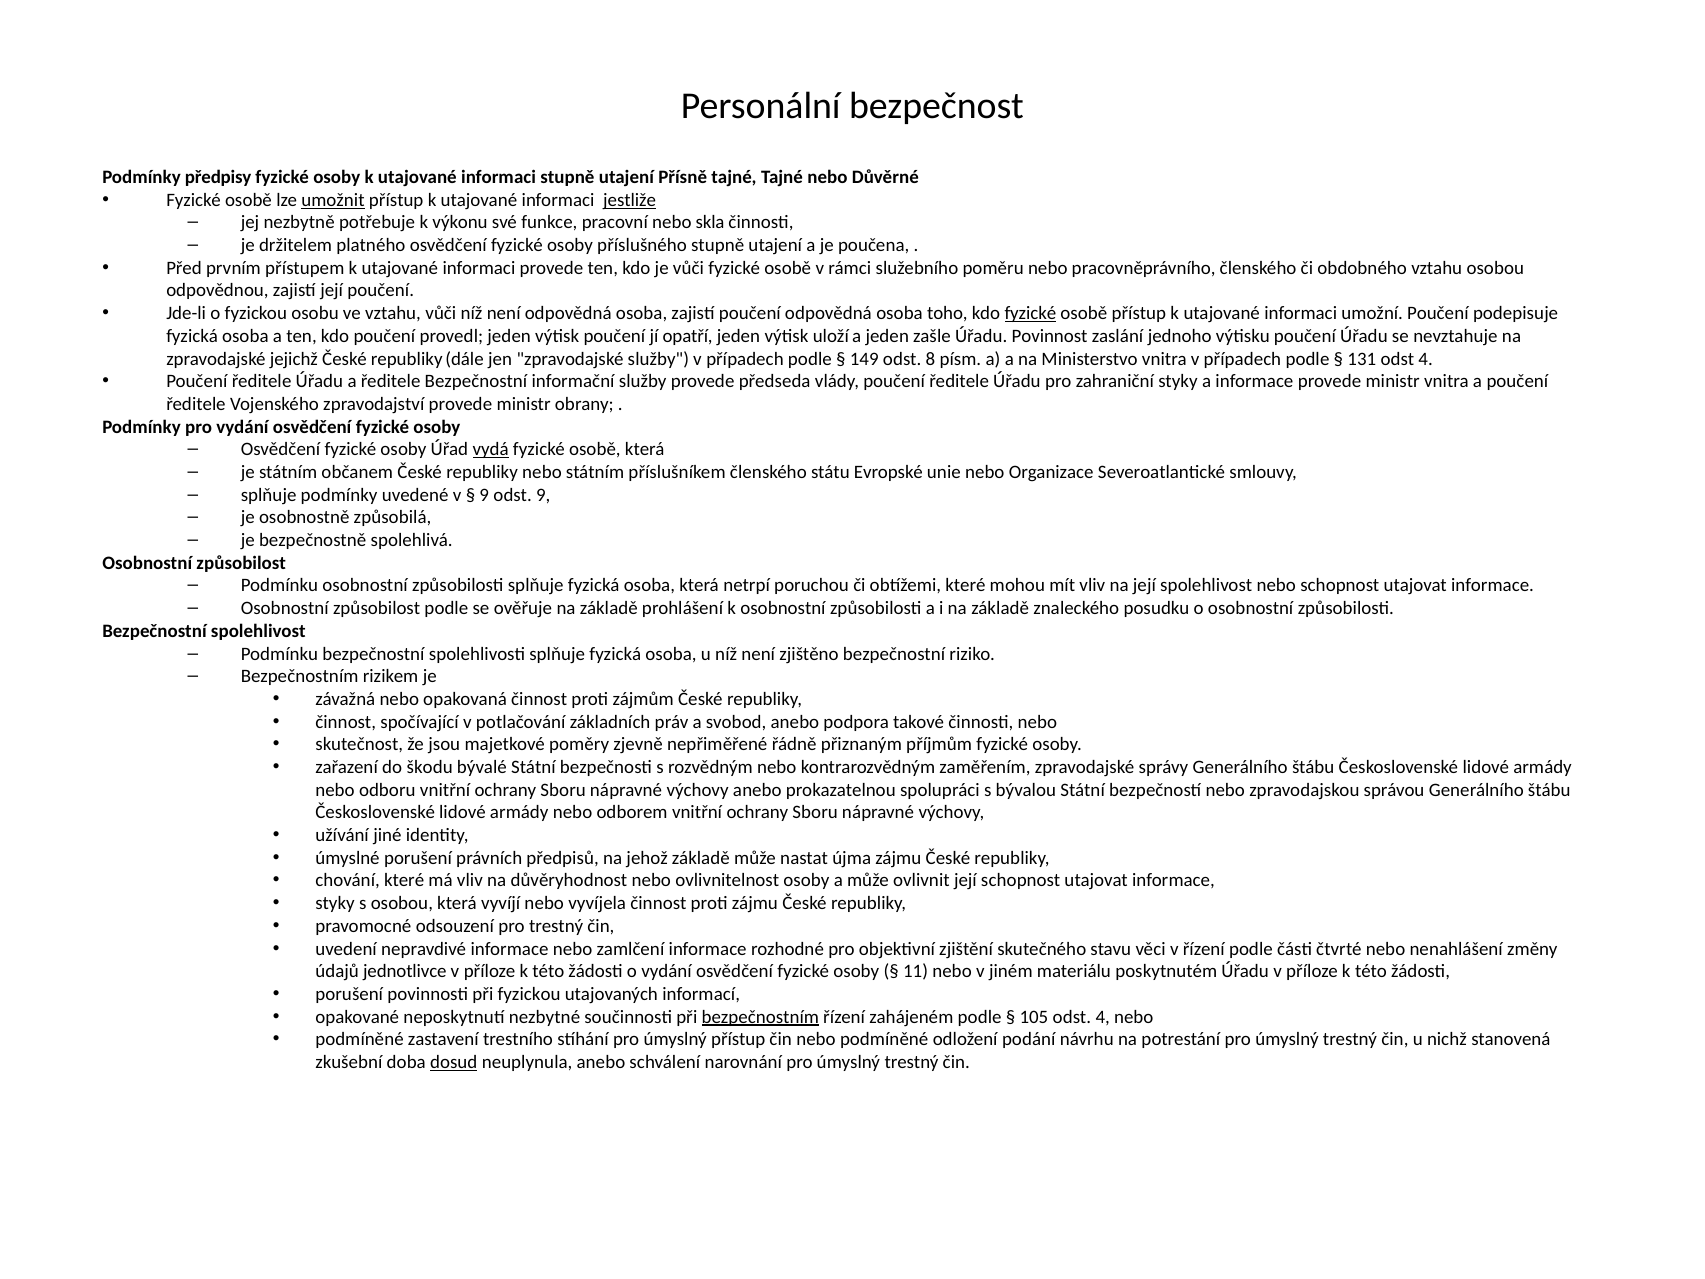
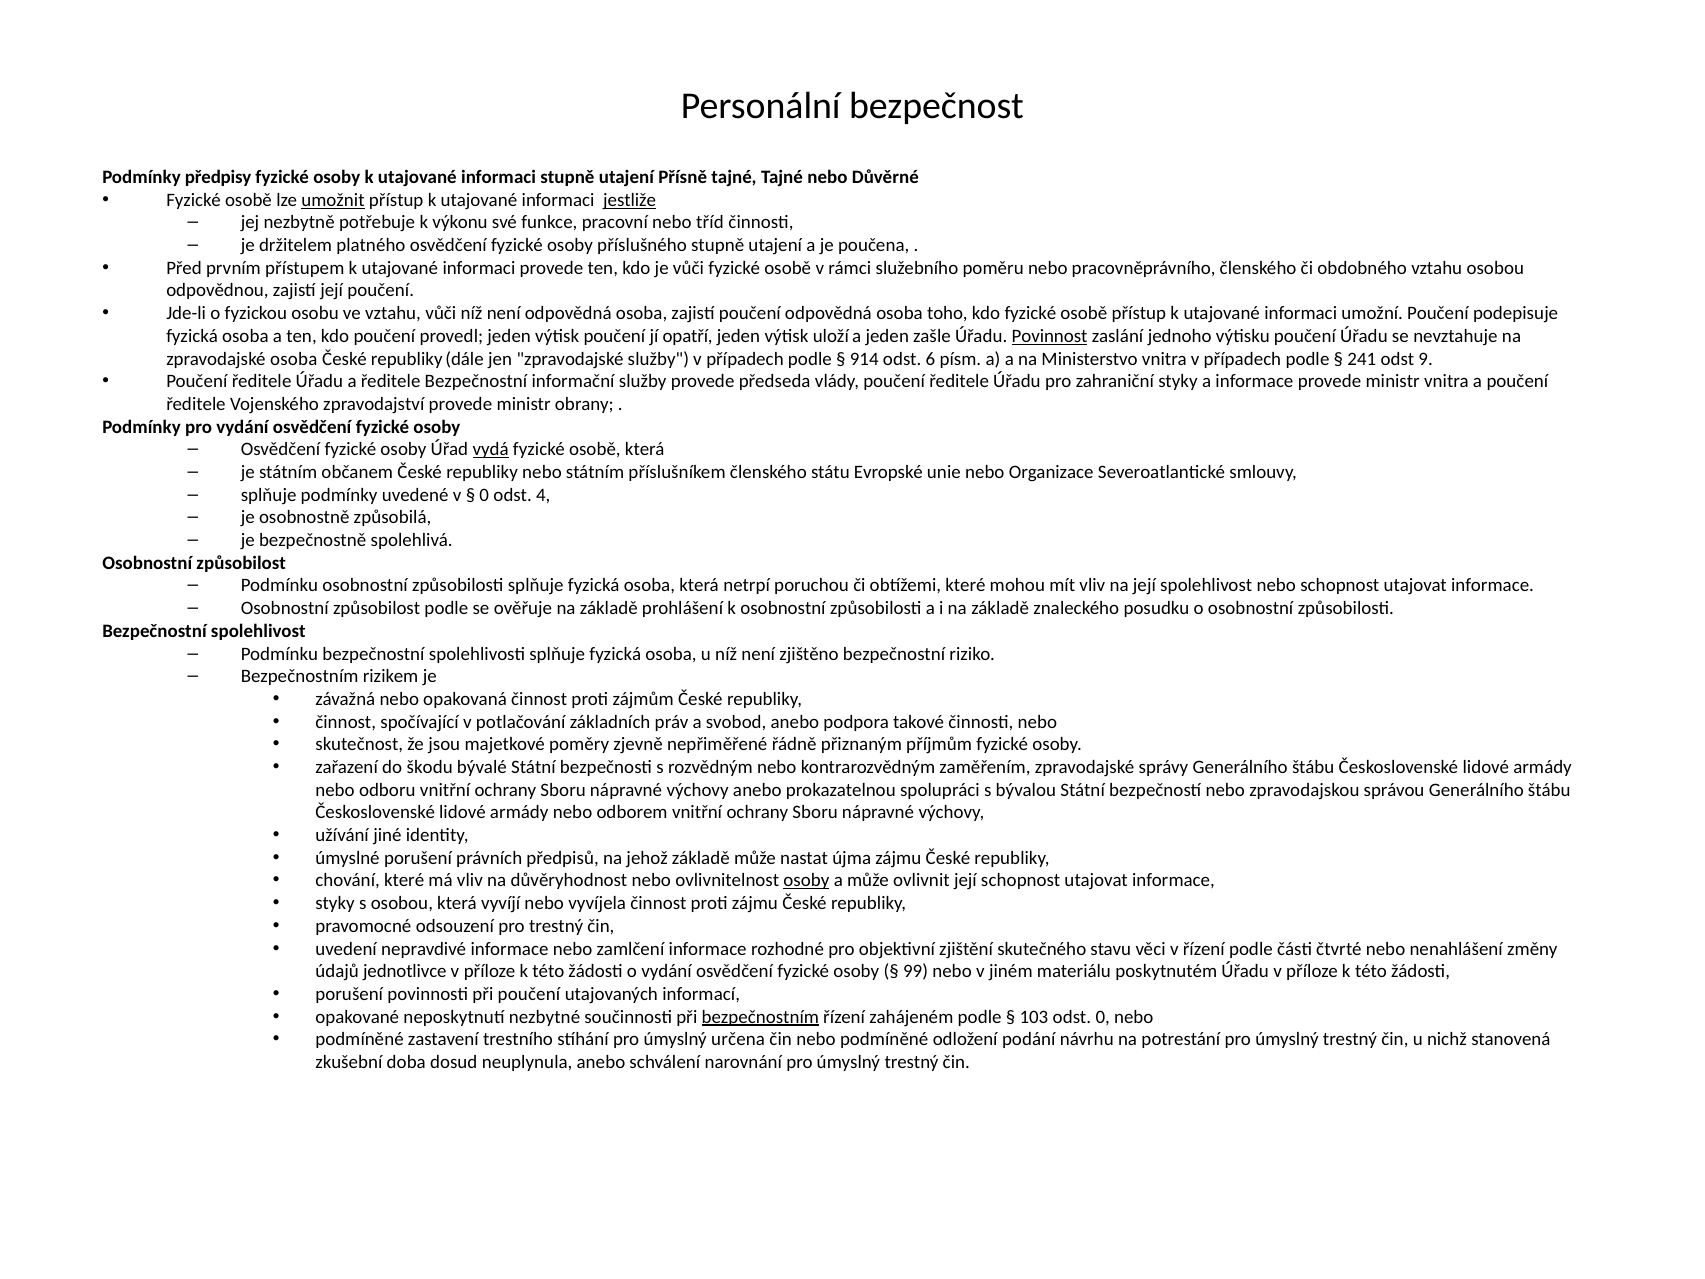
skla: skla -> tříd (710, 223)
fyzické underline: present -> none (1030, 313)
Povinnost underline: none -> present (1050, 336)
zpravodajské jejichž: jejichž -> osoba (294, 359)
149: 149 -> 914 (864, 359)
8: 8 -> 6 (931, 359)
131: 131 -> 241 (1362, 359)
4: 4 -> 9 (1426, 359)
9: 9 -> 0 (484, 495)
odst 9: 9 -> 4 (543, 495)
osoby underline: none -> present (806, 881)
11: 11 -> 99 (916, 971)
při fyzickou: fyzickou -> poučení (529, 994)
105: 105 -> 103 (1034, 1017)
4: 4 -> 0 (1103, 1017)
úmyslný přístup: přístup -> určena (738, 1039)
dosud underline: present -> none (454, 1062)
